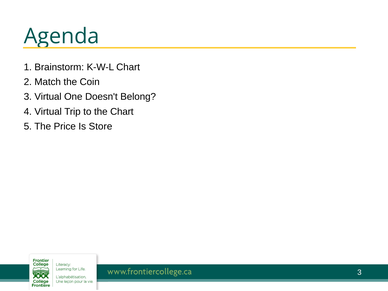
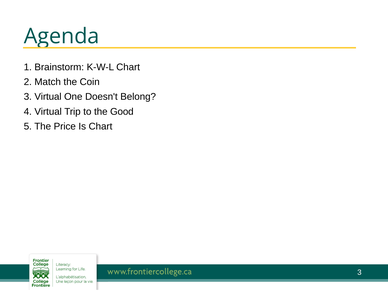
the Chart: Chart -> Good (122, 112)
Is Store: Store -> Chart (101, 126)
